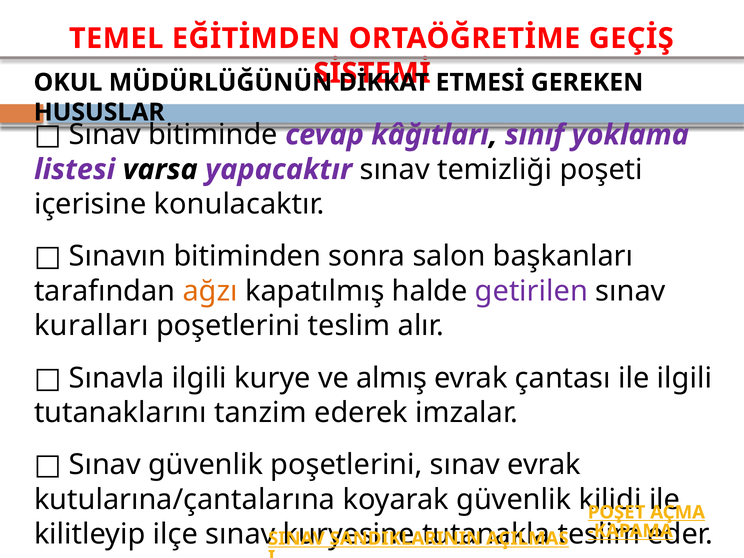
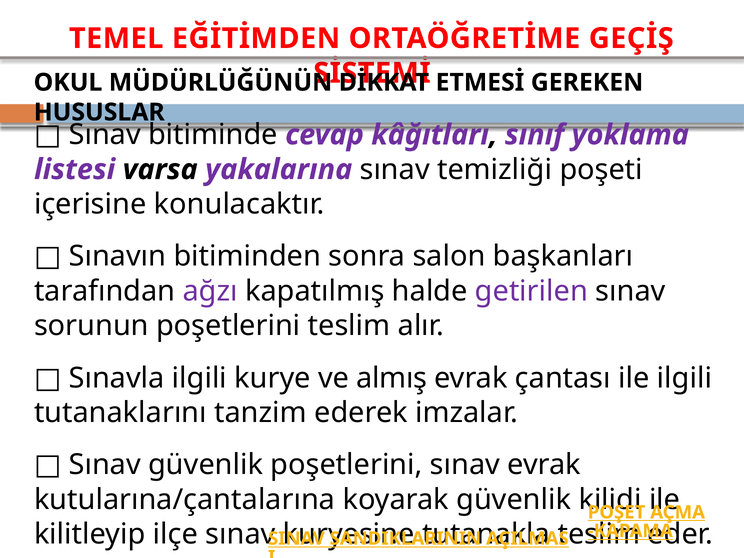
yapacaktır: yapacaktır -> yakalarına (279, 170)
ağzı colour: orange -> purple (210, 291)
kuralları: kuralları -> sorunun (91, 326)
